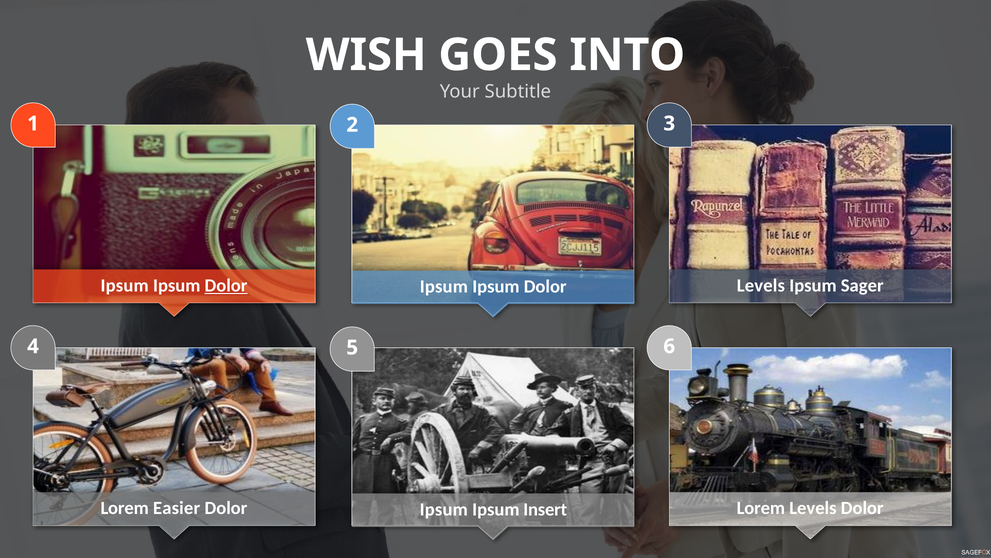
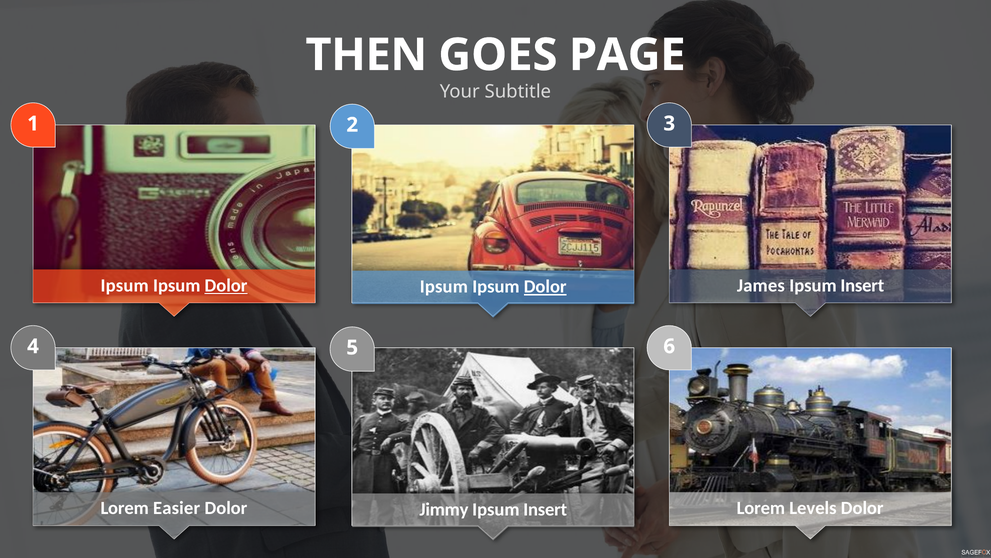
WISH: WISH -> THEN (366, 55)
INTO: INTO -> PAGE (627, 55)
Levels: Levels -> James (761, 285)
Sager: Sager -> Insert (862, 285)
Dolor underline: none -> present (545, 286)
Ipsum: Ipsum -> Jimmy (444, 509)
